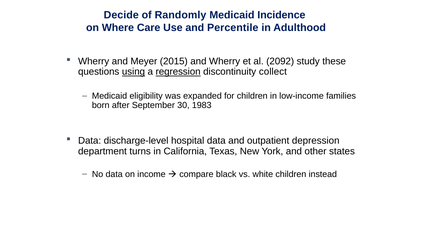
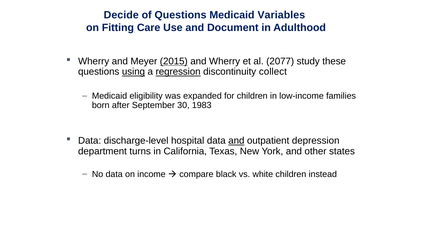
of Randomly: Randomly -> Questions (181, 15)
Incidence: Incidence -> Variables (281, 15)
Where: Where -> Fitting (118, 28)
Percentile: Percentile -> Document (233, 28)
2015 underline: none -> present (174, 61)
2092: 2092 -> 2077 (280, 61)
and underline: none -> present (236, 141)
